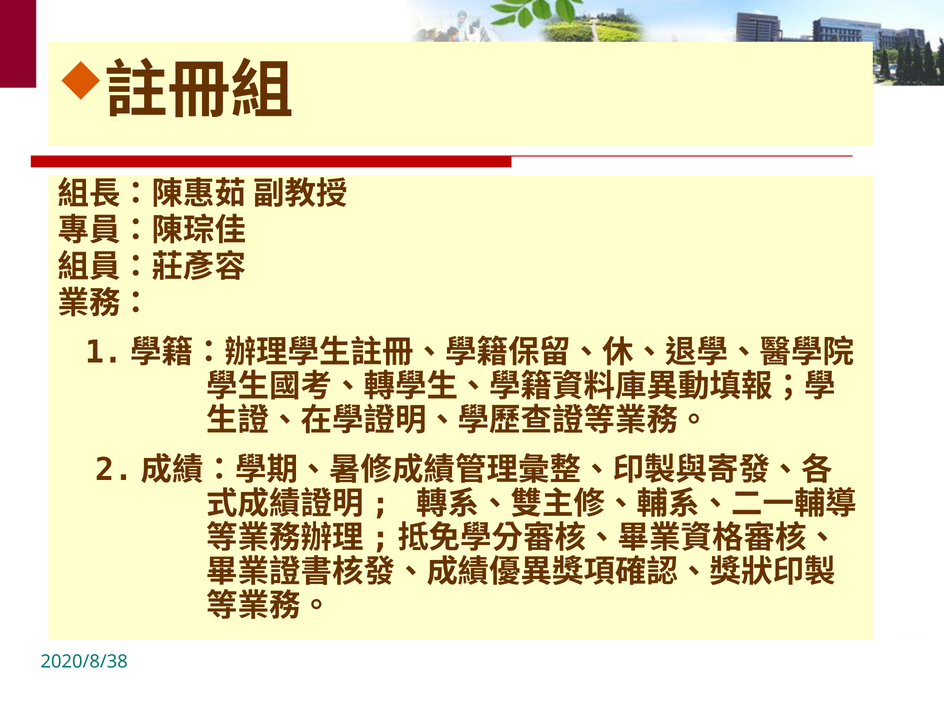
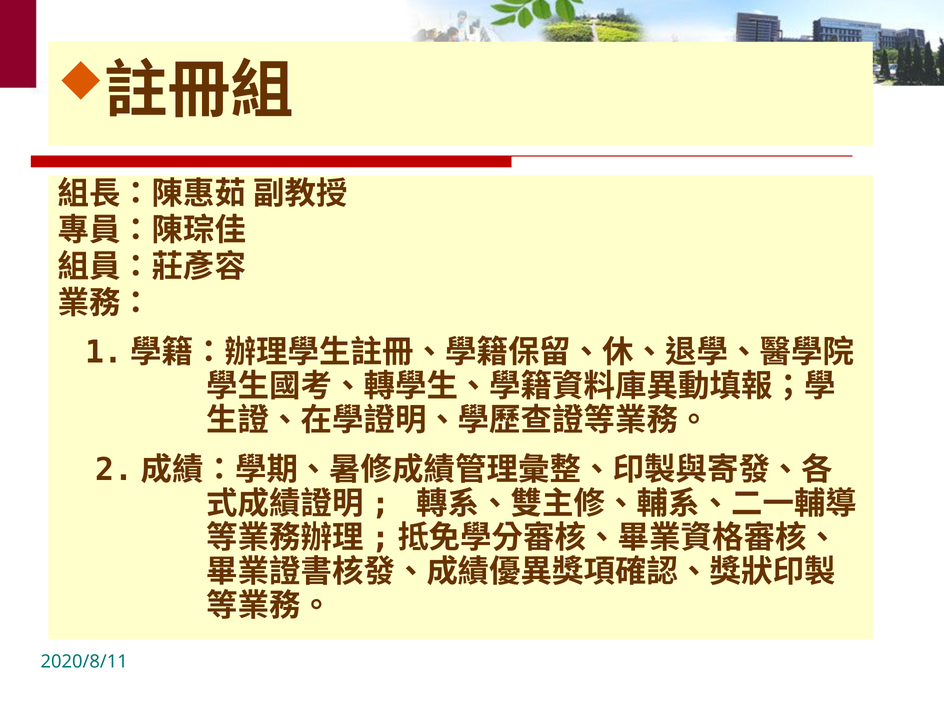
2020/8/38: 2020/8/38 -> 2020/8/11 (84, 662)
